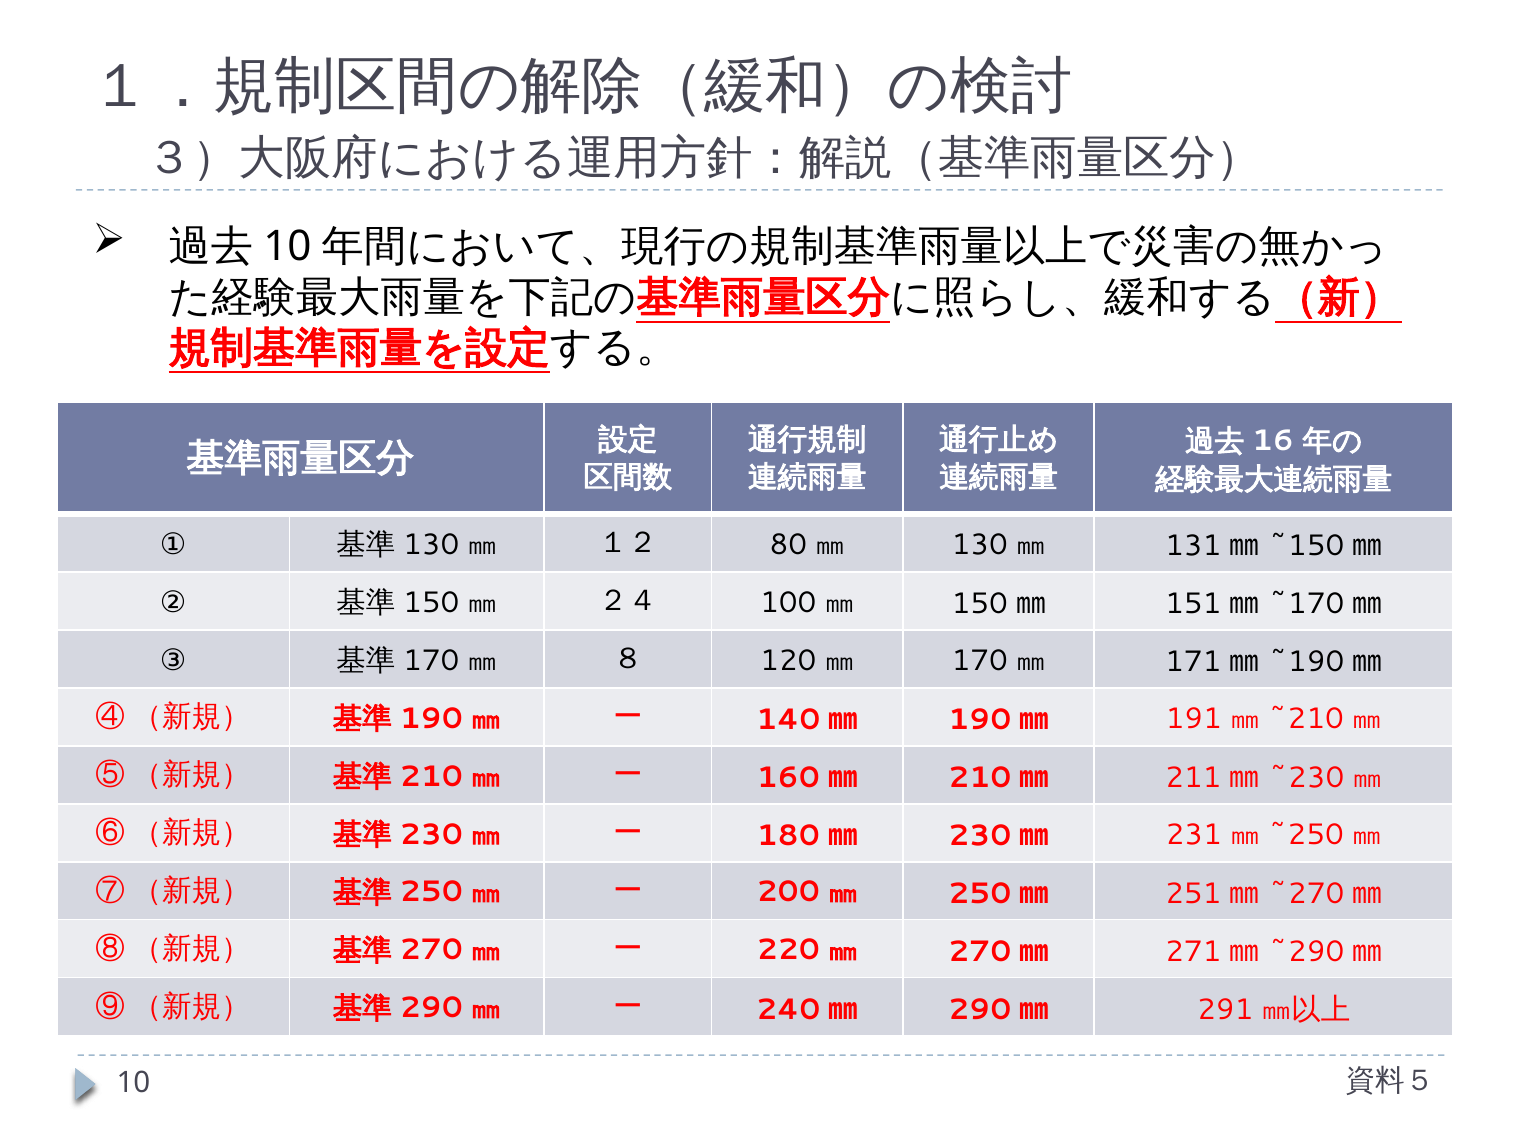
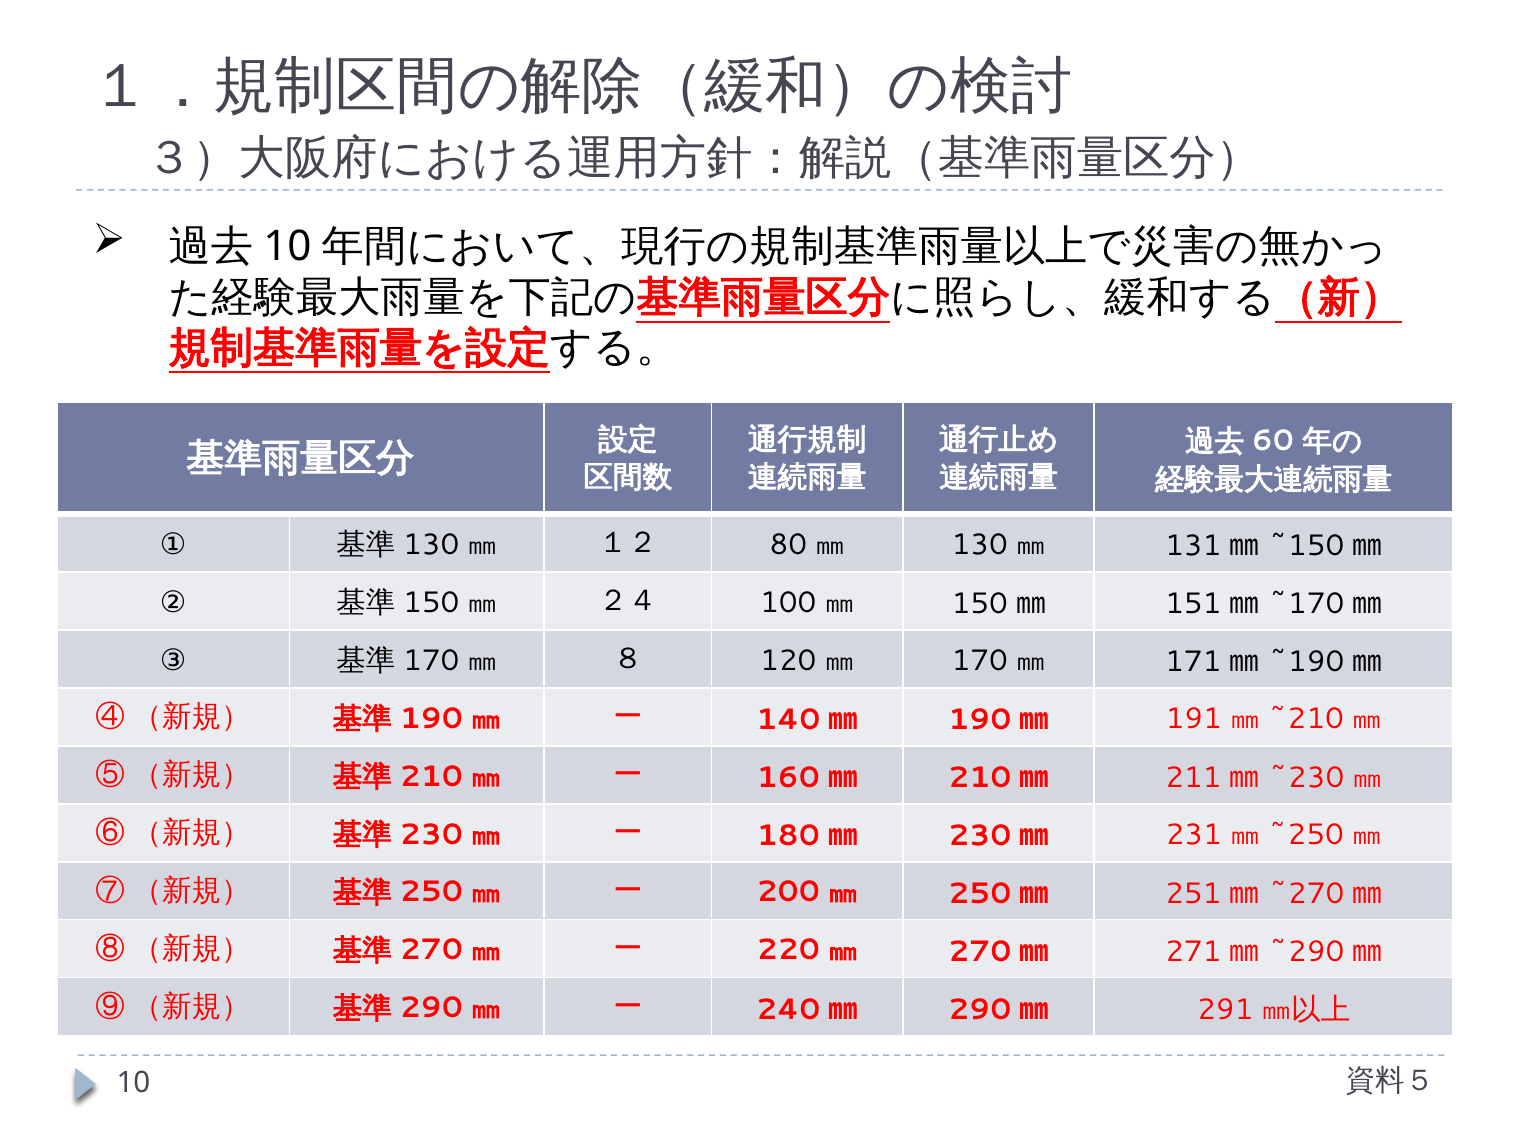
16: 16 -> 60 (1273, 441)
